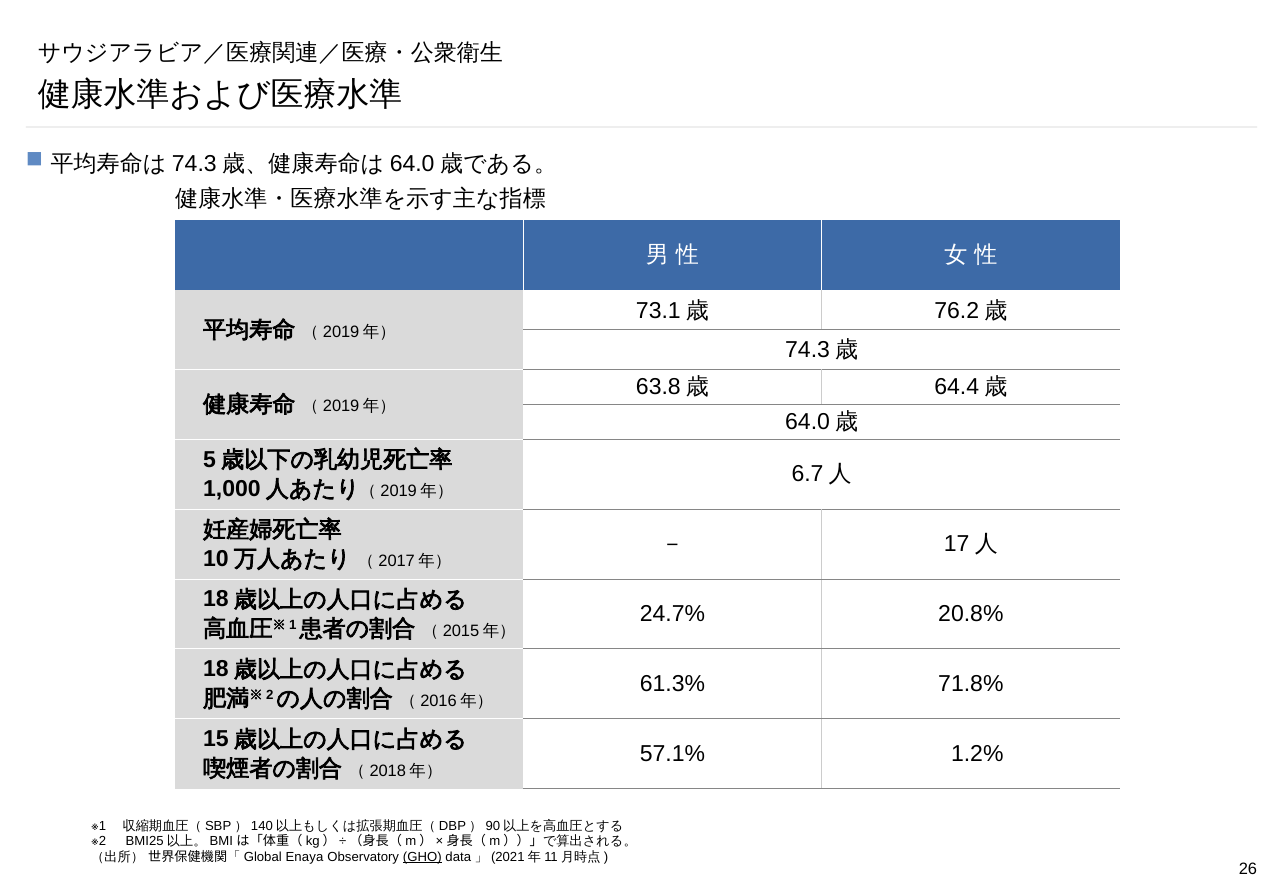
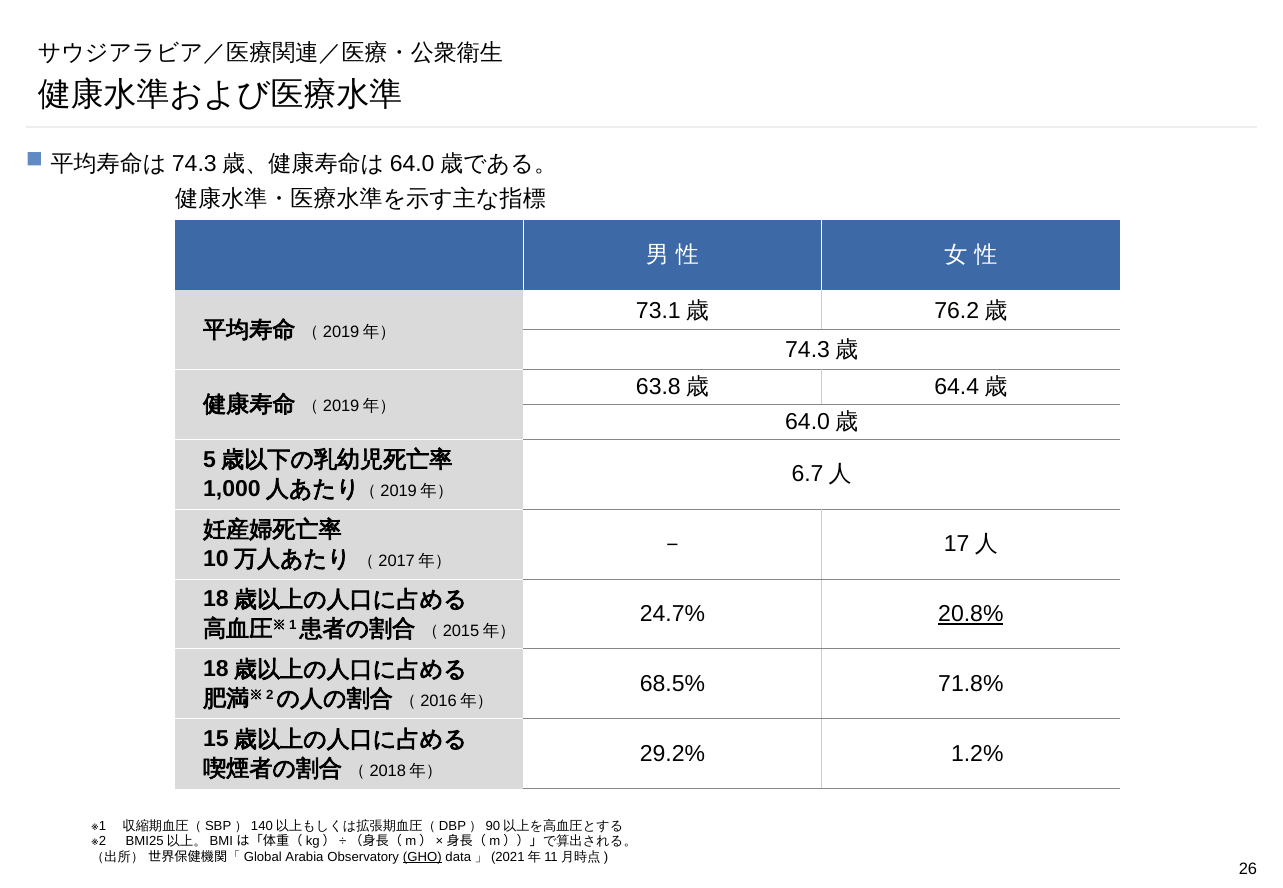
20.8% underline: none -> present (971, 614)
61.3%: 61.3% -> 68.5% (672, 684)
57.1%: 57.1% -> 29.2% (672, 754)
Enaya: Enaya -> Arabia (305, 857)
